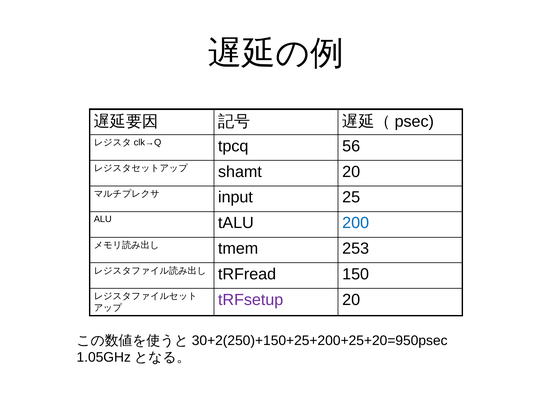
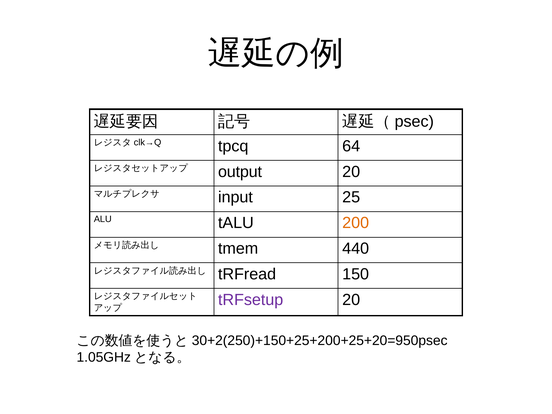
56: 56 -> 64 (351, 146)
shamt: shamt -> output (240, 172)
200 colour: blue -> orange (356, 223)
253: 253 -> 440 (356, 248)
